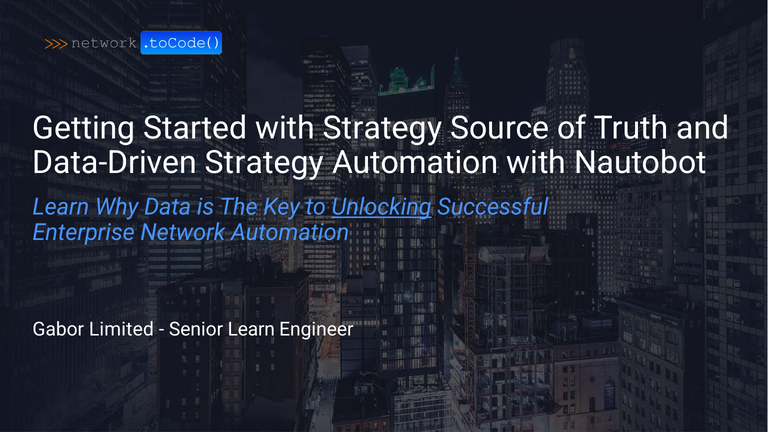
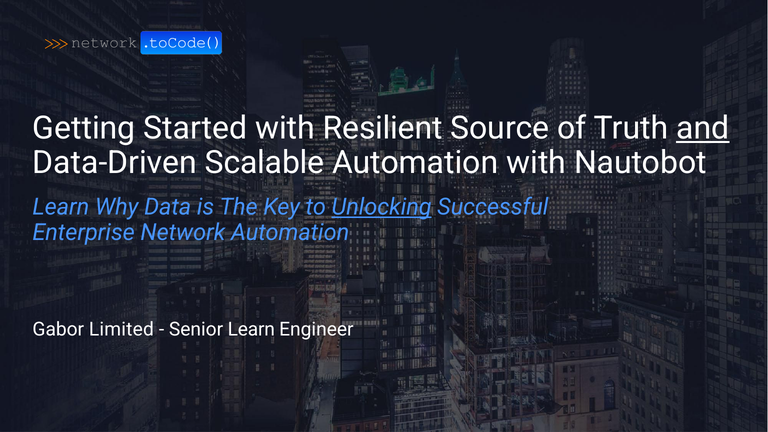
with Strategy: Strategy -> Resilient (383, 128)
and underline: none -> present (703, 128)
Data-Driven Strategy: Strategy -> Scalable (265, 163)
